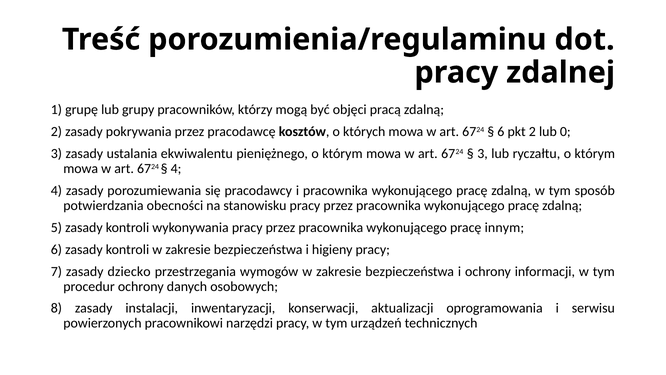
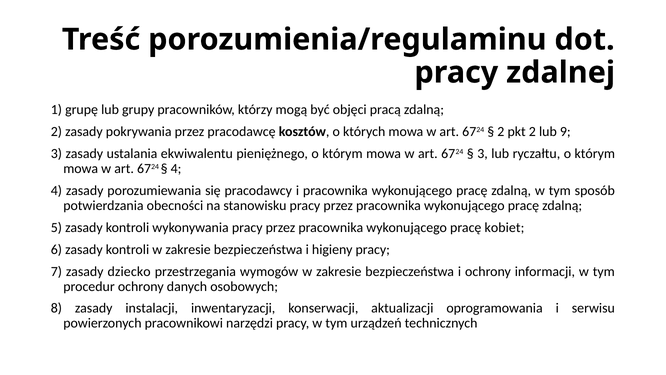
6: 6 -> 2 (501, 132)
0: 0 -> 9 (565, 132)
innym: innym -> kobiet (504, 227)
